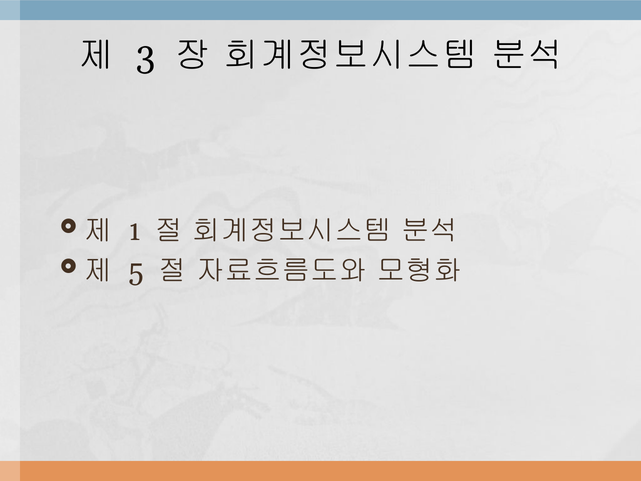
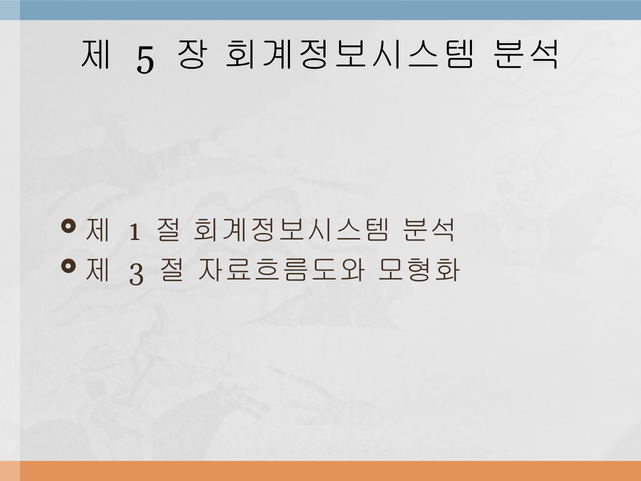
3: 3 -> 5 (146, 55)
5: 5 -> 3 (136, 270)
